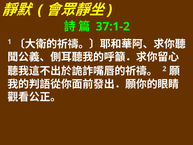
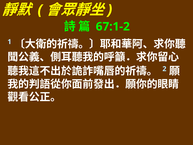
37:1-2: 37:1-2 -> 67:1-2 (113, 27)
